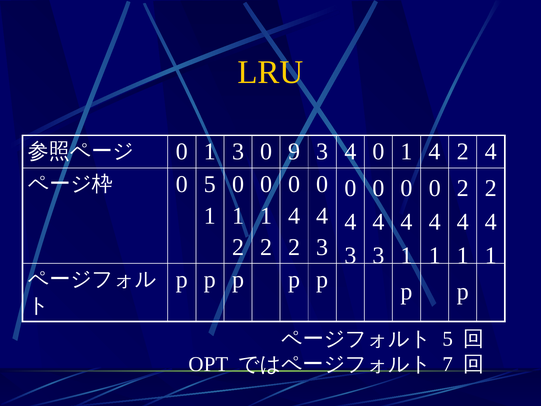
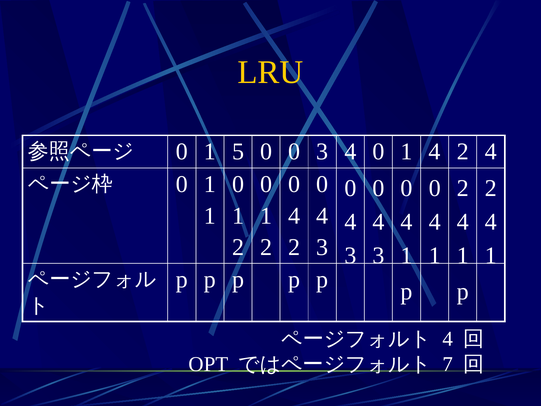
1 3: 3 -> 5 (238, 151)
0 9: 9 -> 0 (294, 151)
5: 5 -> 1 (210, 184)
5: 5 -> 4 (448, 339)
